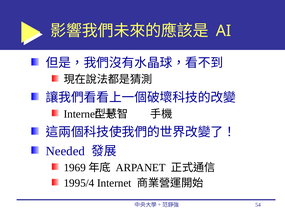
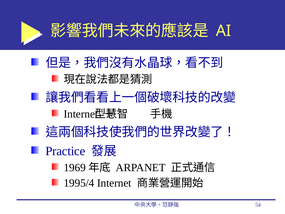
Needed: Needed -> Practice (65, 151)
